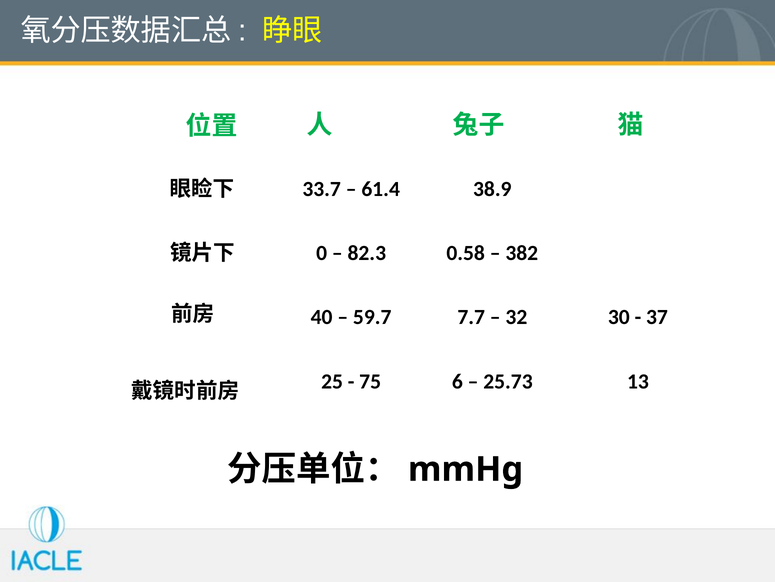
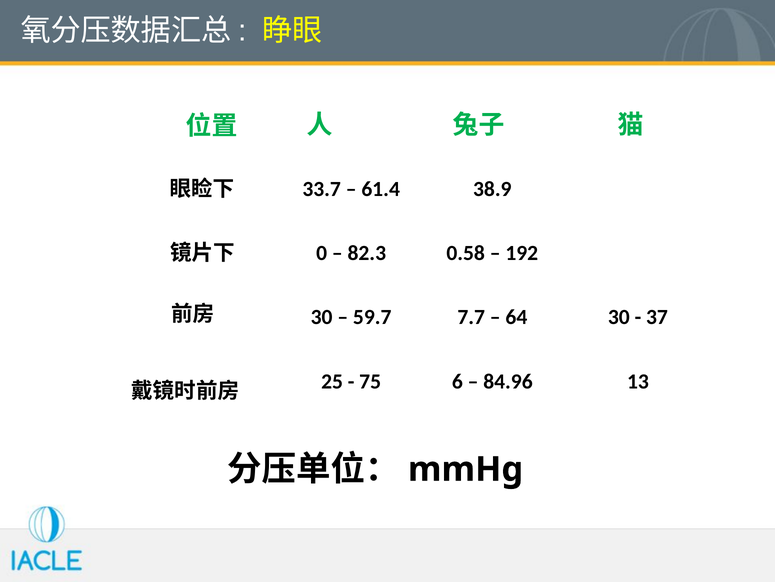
382: 382 -> 192 (522, 253)
40: 40 -> 30 (322, 317)
32: 32 -> 64 (516, 317)
25.73: 25.73 -> 84.96 (508, 381)
